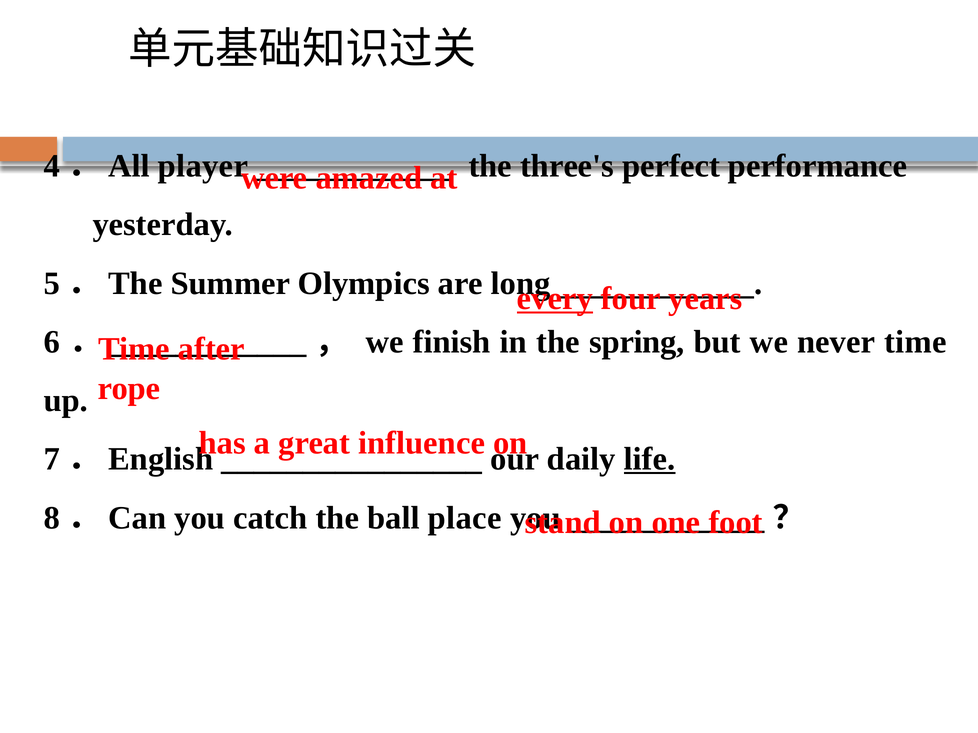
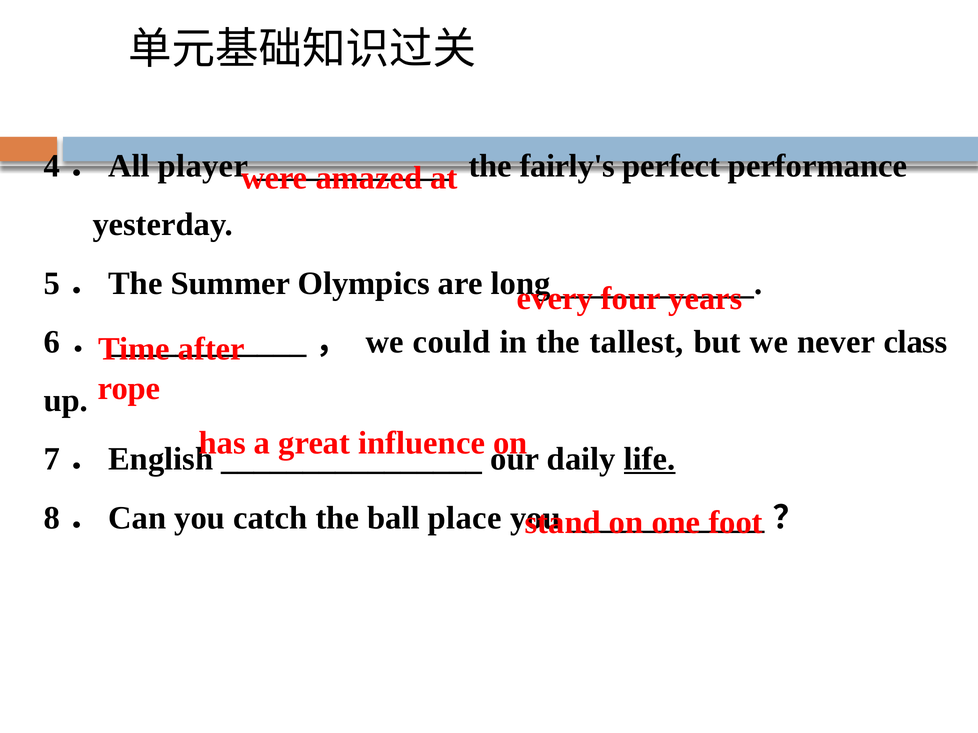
three's: three's -> fairly's (567, 166)
every underline: present -> none (555, 298)
finish: finish -> could (452, 342)
spring: spring -> tallest (637, 342)
never time: time -> class (916, 342)
